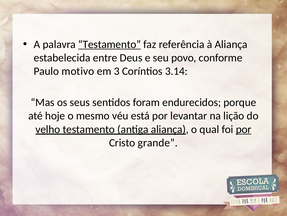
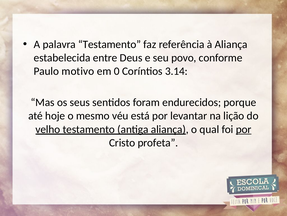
Testamento underline: present -> none (110, 44)
3: 3 -> 0 (117, 71)
grande: grande -> profeta (158, 142)
